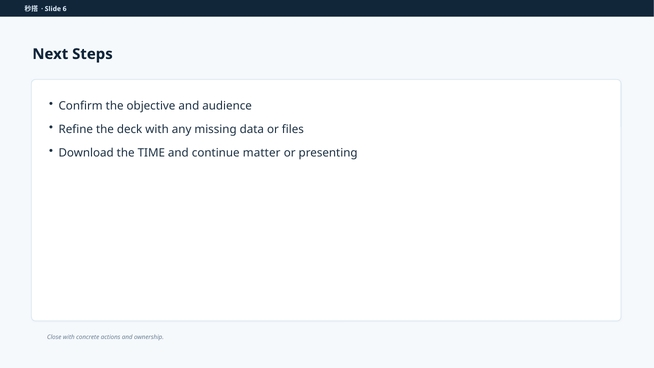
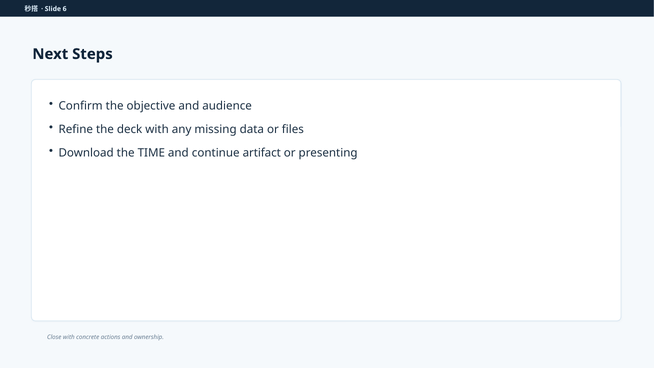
matter: matter -> artifact (262, 153)
